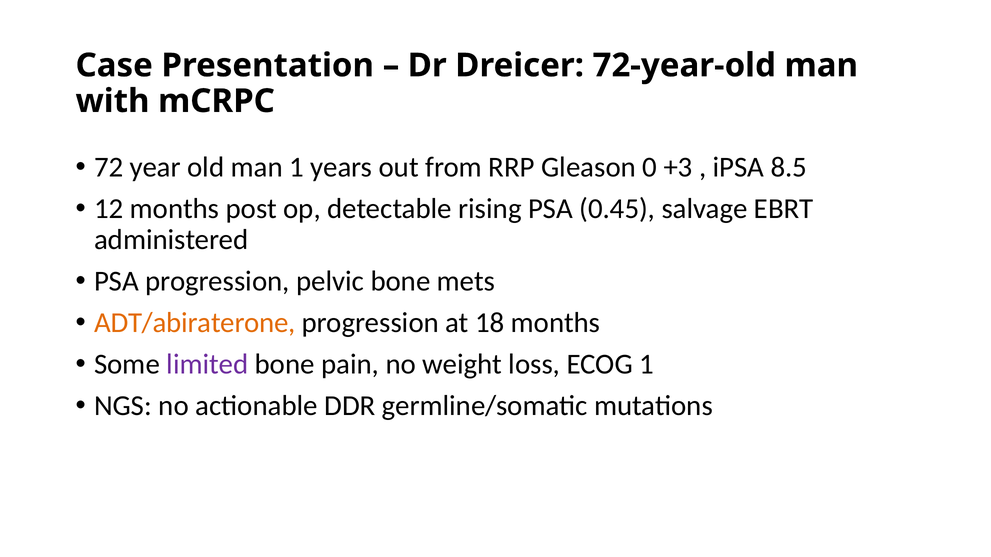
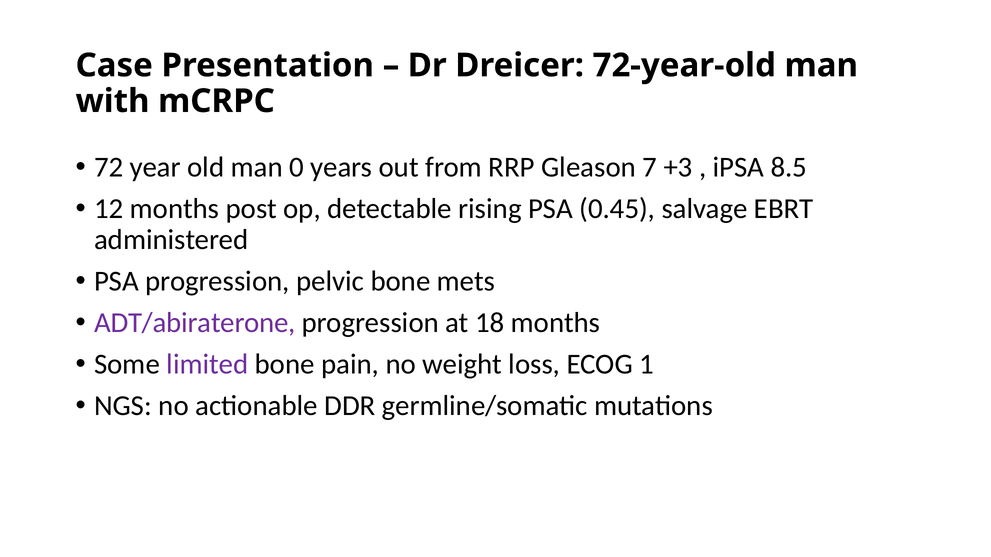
man 1: 1 -> 0 (297, 167)
0: 0 -> 7 (650, 167)
ADT/abiraterone colour: orange -> purple (195, 323)
